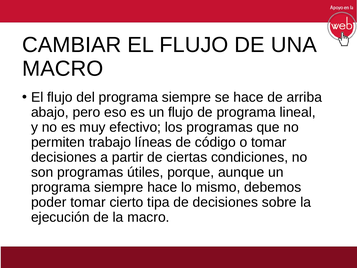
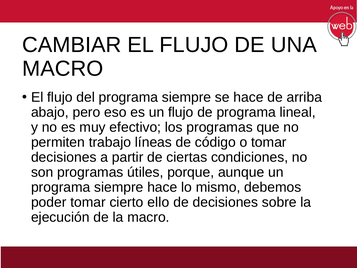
tipa: tipa -> ello (158, 202)
